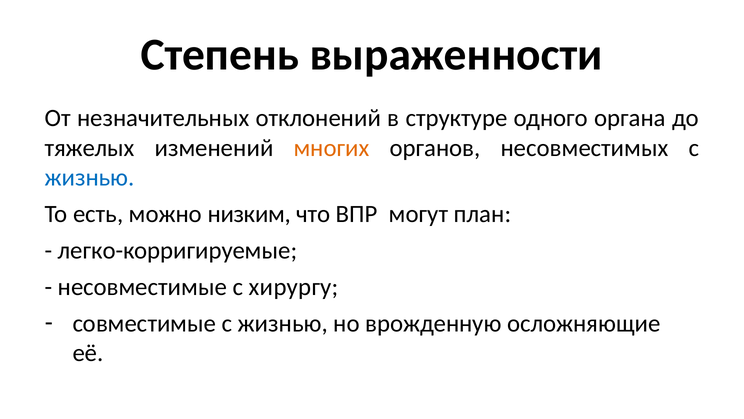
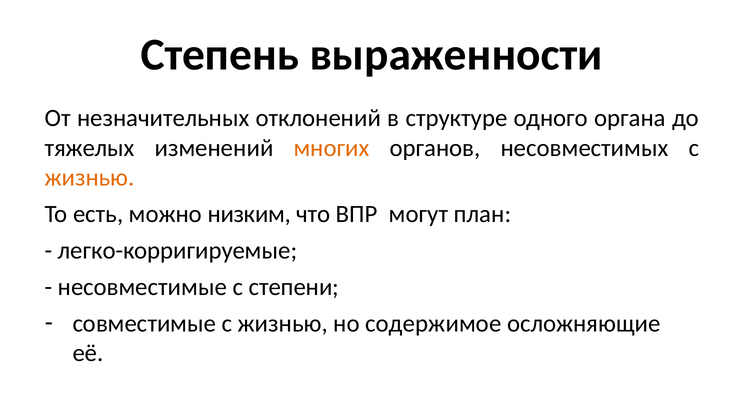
жизнью colour: blue -> orange (90, 178)
хирургу: хирургу -> степени (294, 287)
врожденную: врожденную -> содержимое (433, 323)
